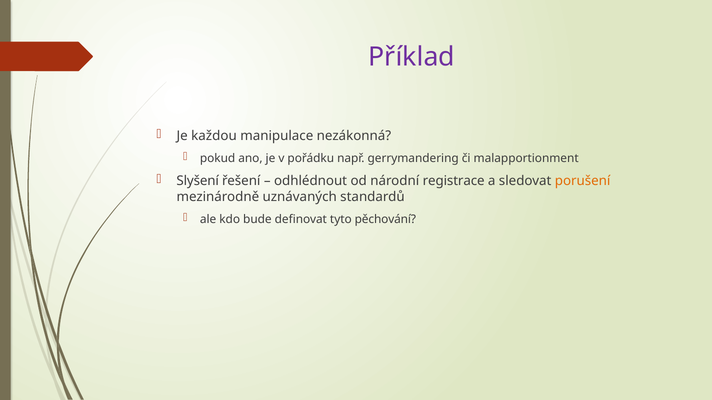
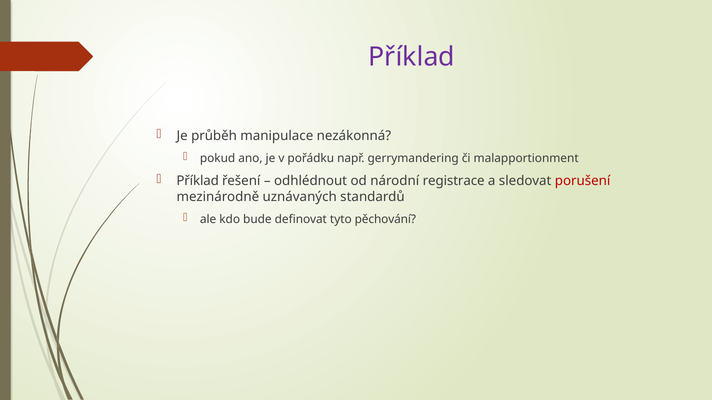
každou: každou -> průběh (214, 136)
Slyšení: Slyšení -> Příklad (198, 181)
porušení colour: orange -> red (583, 181)
